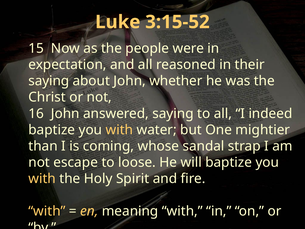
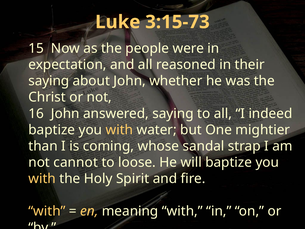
3:15-52: 3:15-52 -> 3:15-73 (177, 22)
escape: escape -> cannot (76, 162)
